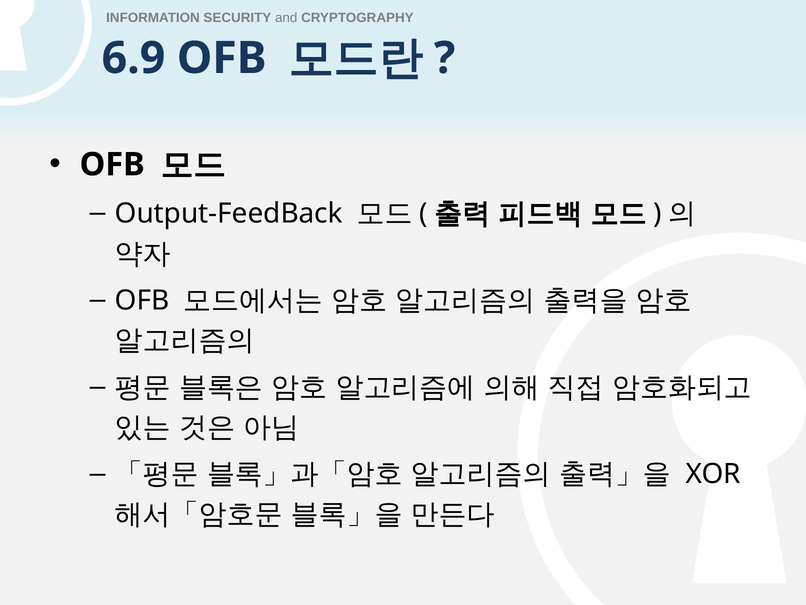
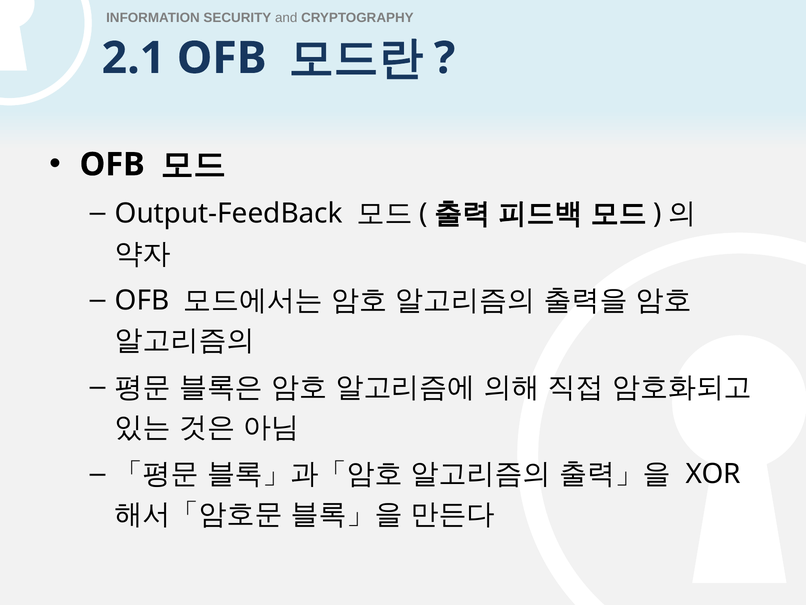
6.9: 6.9 -> 2.1 (133, 58)
